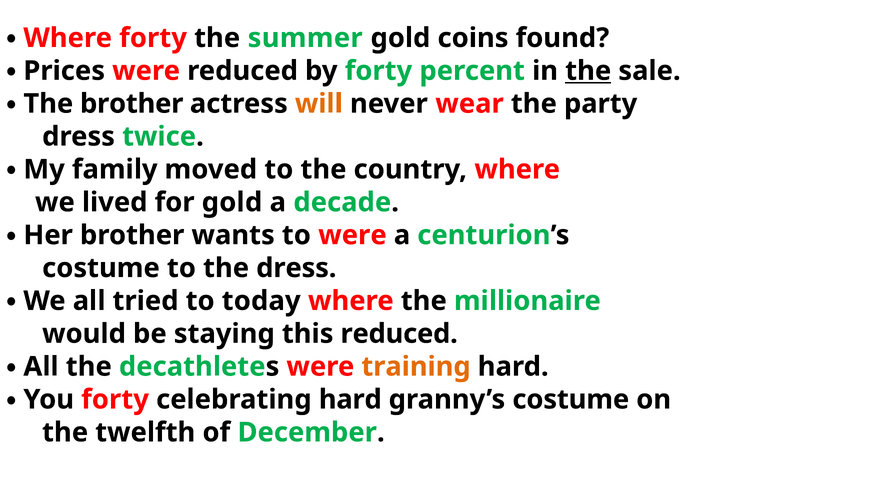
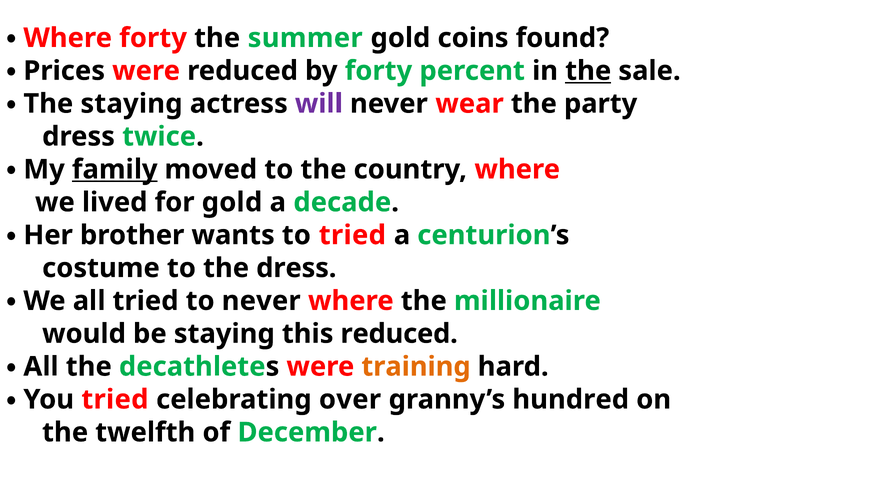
The brother: brother -> staying (131, 104)
will colour: orange -> purple (319, 104)
family underline: none -> present (115, 170)
to were: were -> tried (352, 235)
to today: today -> never (261, 301)
forty: forty -> tried (115, 400)
celebrating hard: hard -> over (350, 400)
granny’s costume: costume -> hundred (571, 400)
